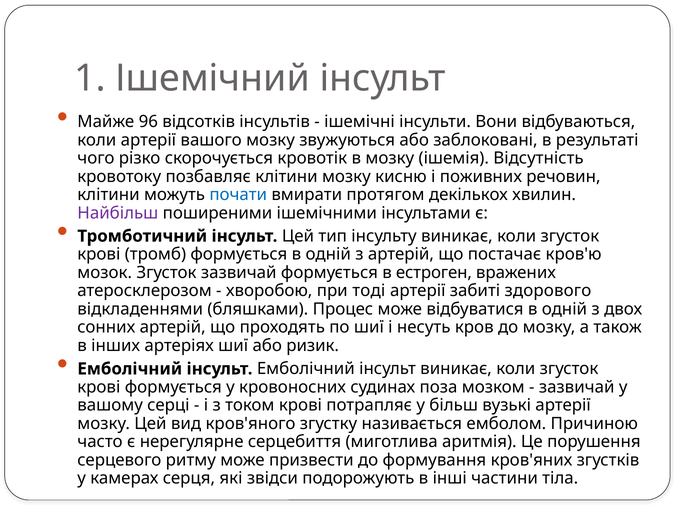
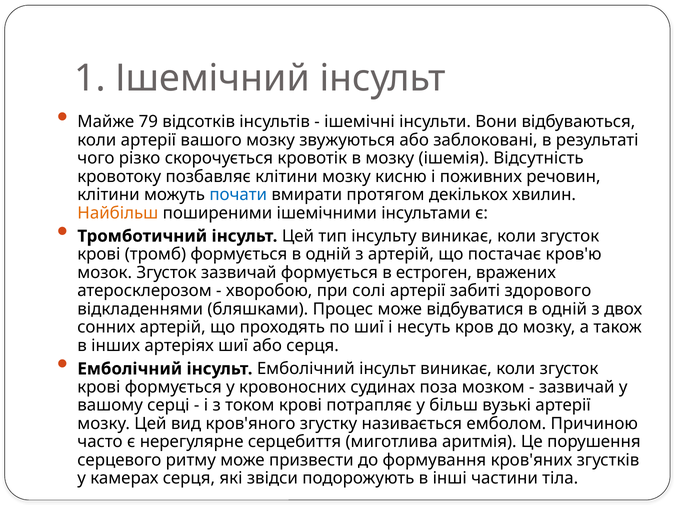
96: 96 -> 79 (148, 122)
Найбільш colour: purple -> orange (118, 213)
тоді: тоді -> солі (369, 290)
або ризик: ризик -> серця (313, 345)
